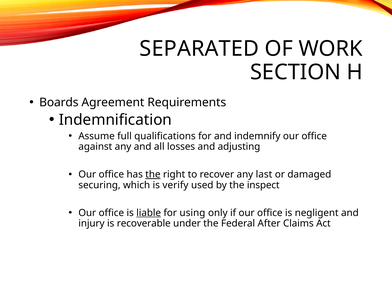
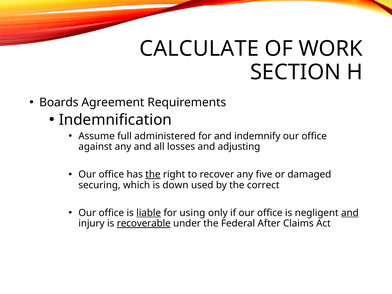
SEPARATED: SEPARATED -> CALCULATE (199, 49)
qualifications: qualifications -> administered (165, 136)
last: last -> five (264, 174)
verify: verify -> down (175, 185)
inspect: inspect -> correct (263, 185)
and underline: none -> present (350, 213)
recoverable underline: none -> present (144, 223)
